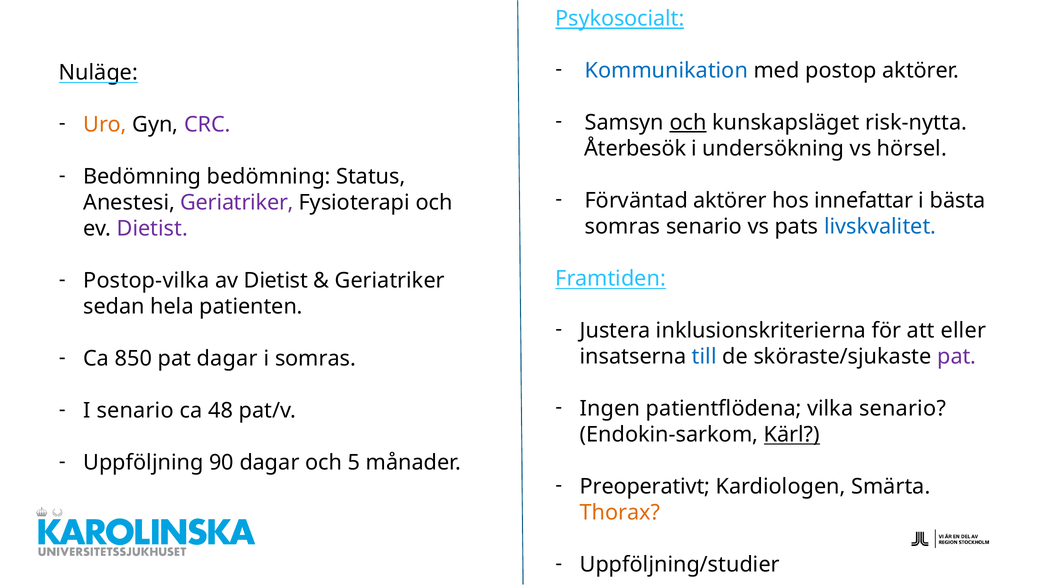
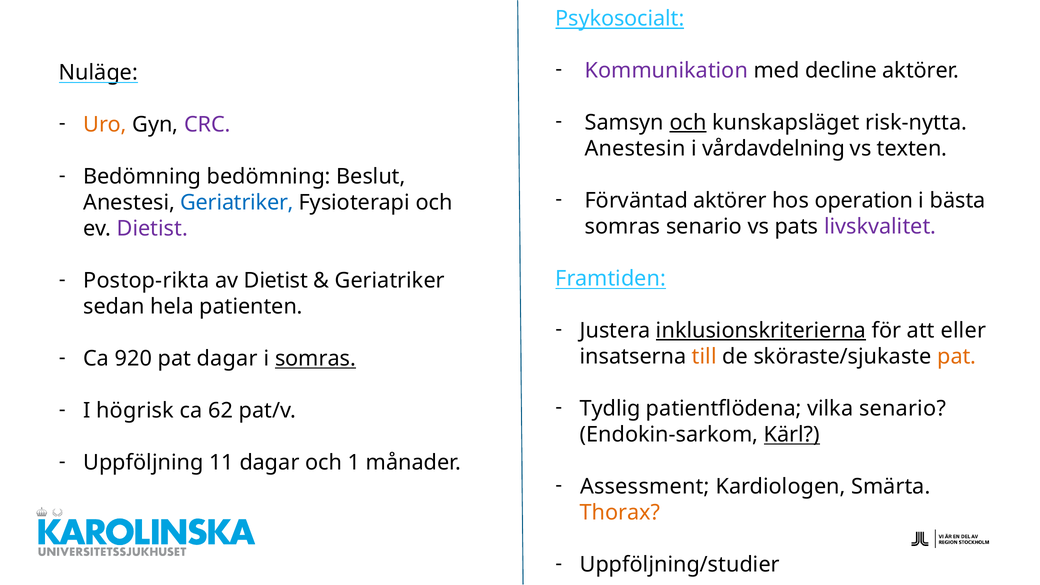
Kommunikation colour: blue -> purple (666, 70)
postop: postop -> decline (841, 70)
Återbesök: Återbesök -> Anestesin (635, 148)
undersökning: undersökning -> vårdavdelning (773, 148)
hörsel: hörsel -> texten (912, 148)
Status: Status -> Beslut (371, 177)
innefattar: innefattar -> operation (864, 200)
Geriatriker colour: purple -> blue (237, 203)
livskvalitet colour: blue -> purple (880, 227)
Postop-vilka: Postop-vilka -> Postop-rikta (146, 281)
inklusionskriterierna underline: none -> present (761, 331)
850: 850 -> 920 (133, 359)
somras underline: none -> present (315, 359)
till colour: blue -> orange (704, 357)
pat colour: purple -> orange (957, 357)
Ingen: Ingen -> Tydlig (610, 409)
I senario: senario -> högrisk (135, 411)
48: 48 -> 62 (221, 411)
90: 90 -> 11 (221, 463)
5: 5 -> 1 (354, 463)
Preoperativt: Preoperativt -> Assessment (645, 487)
